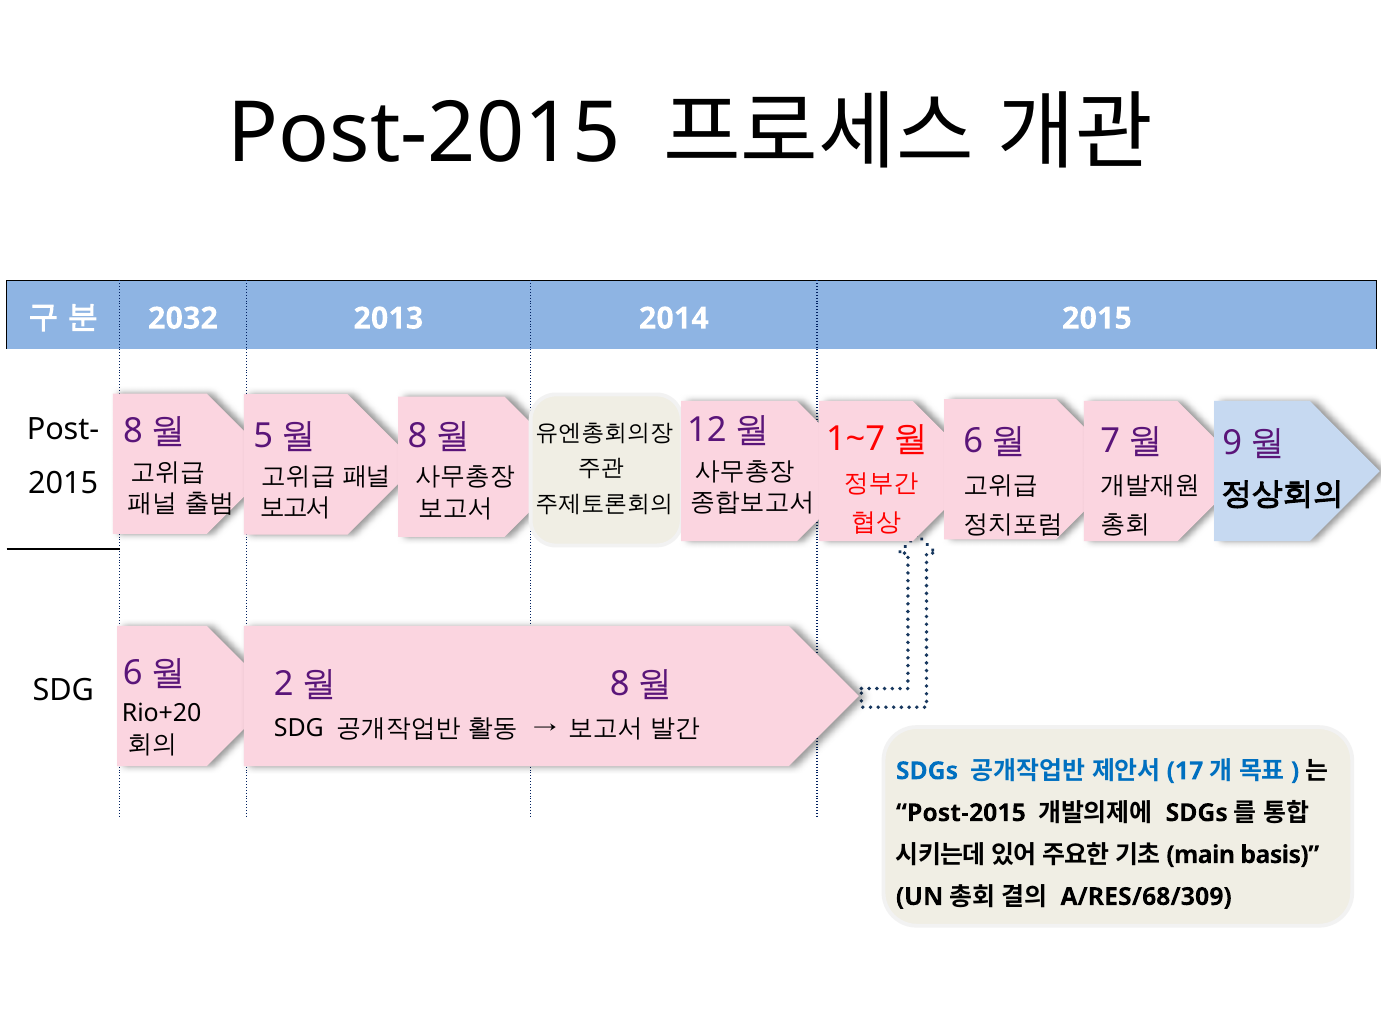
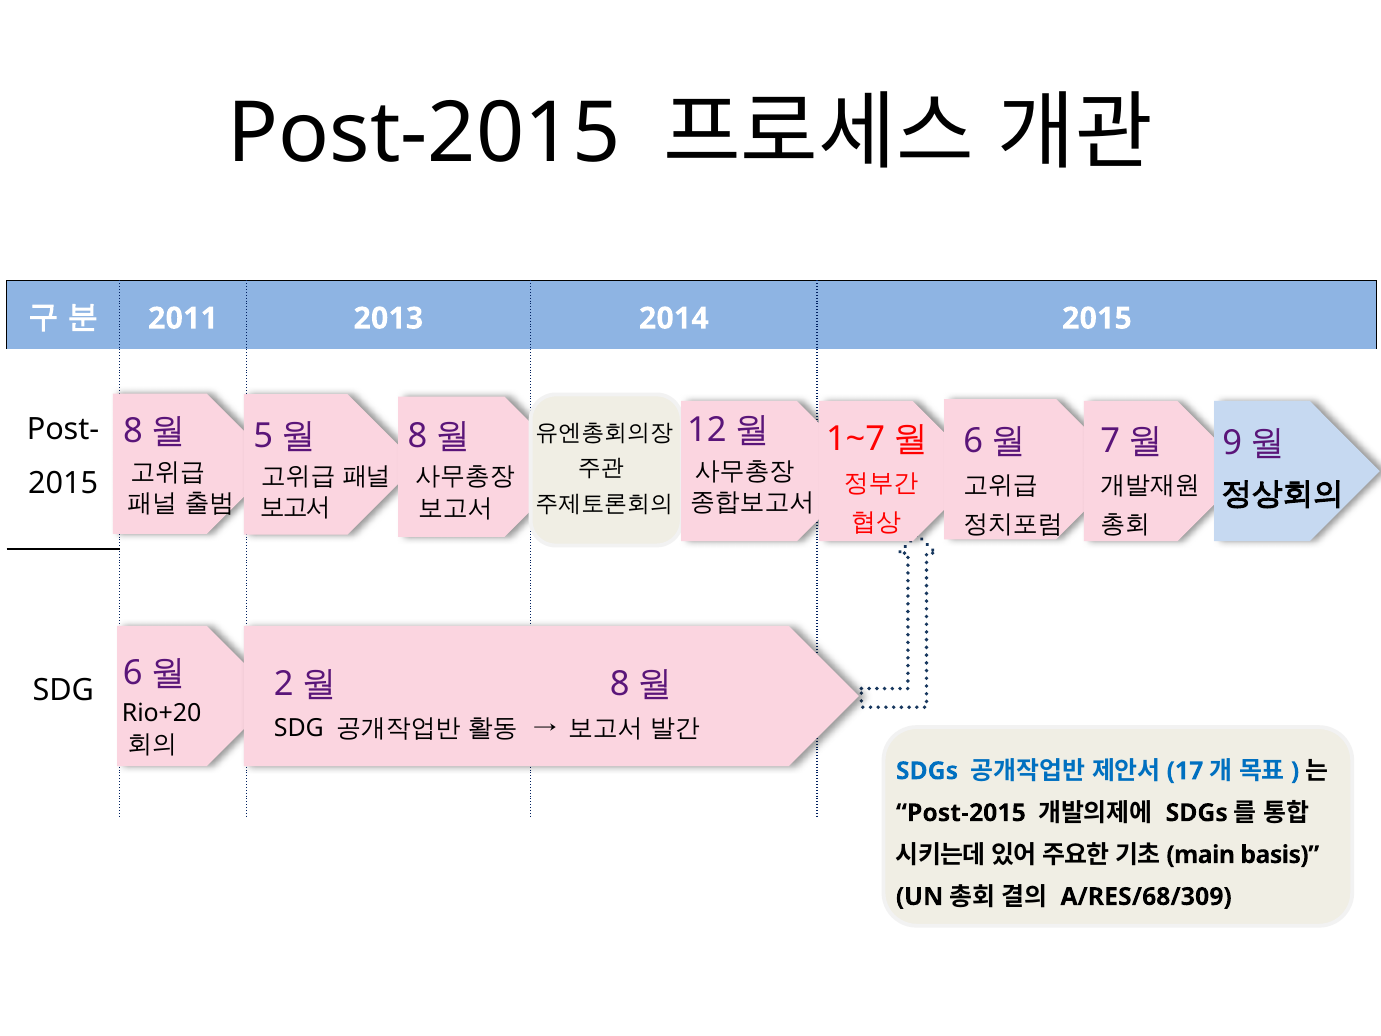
2032: 2032 -> 2011 (183, 318)
